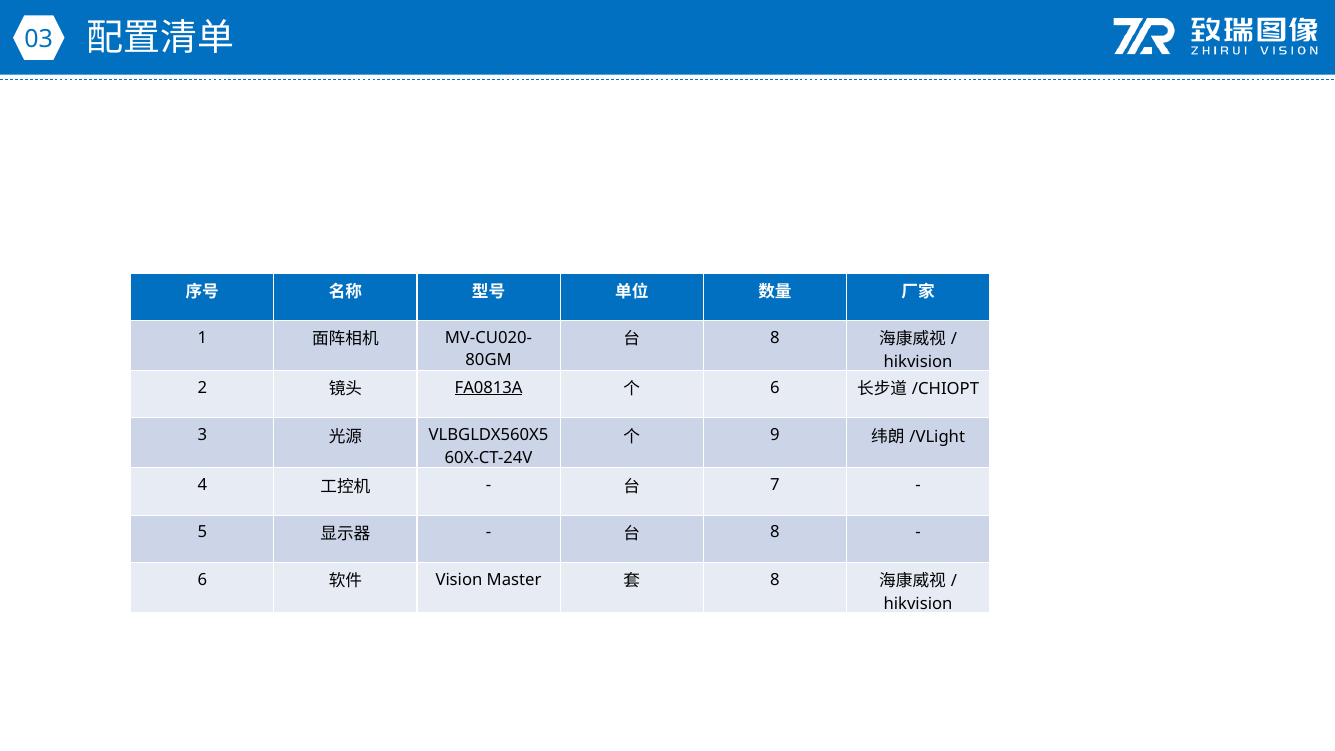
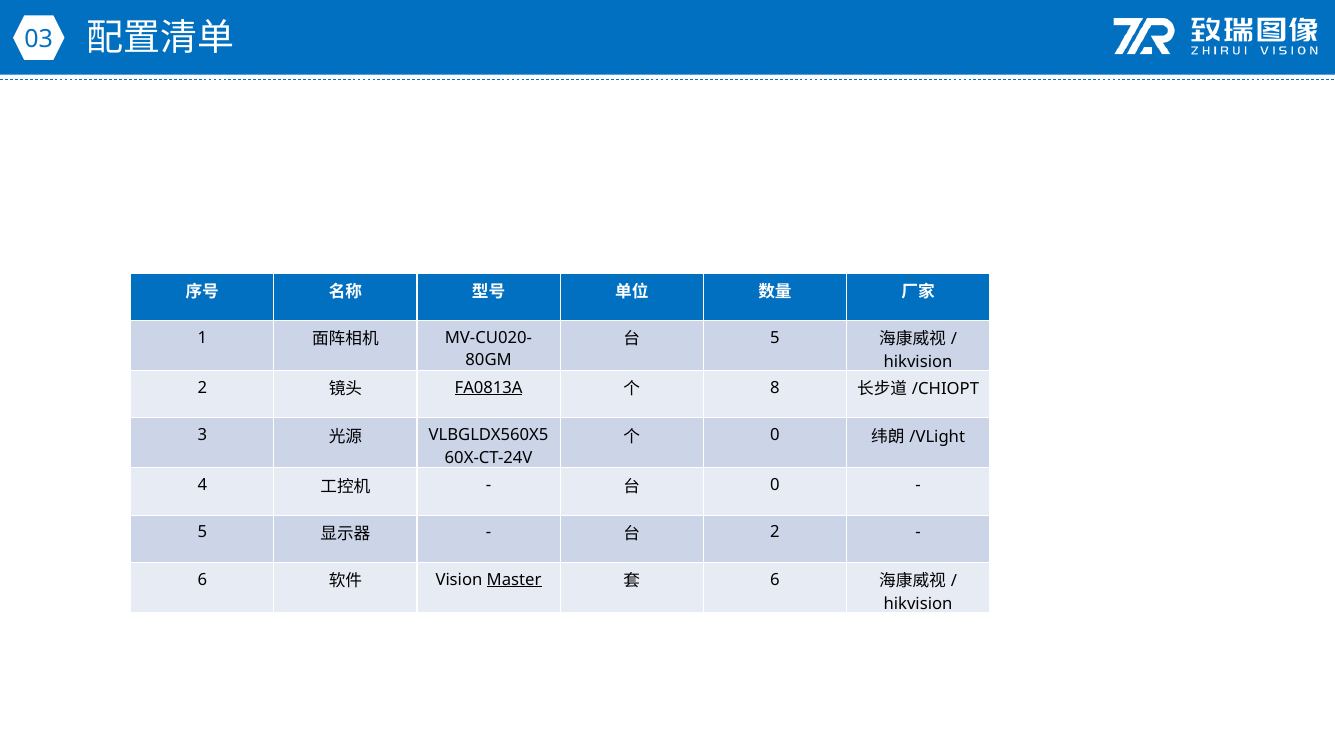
8: 8 -> 5 (775, 338)
6: 6 -> 8 (775, 388)
9: 9 -> 0 (775, 435)
7: 7 -> 0 (775, 485)
8: 8 -> 2 (775, 532)
Master underline: none -> present (514, 580)
8: 8 -> 6 (775, 580)
